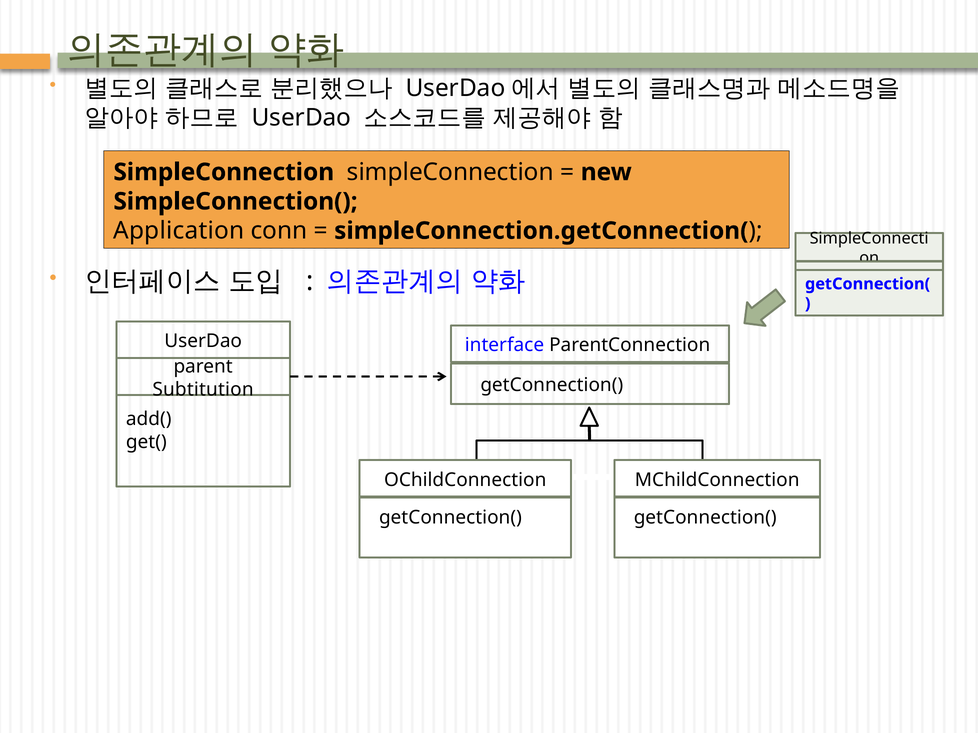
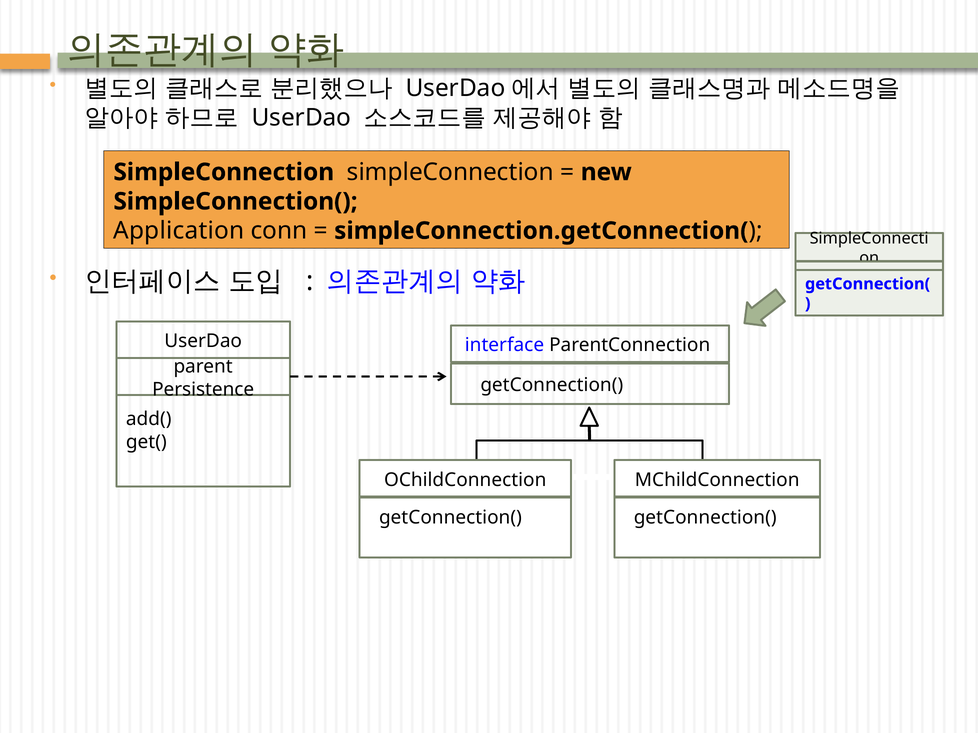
Subtitution: Subtitution -> Persistence (203, 390)
